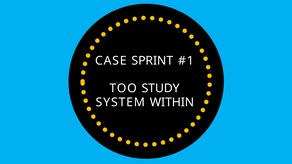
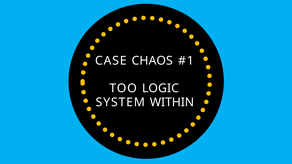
SPRINT: SPRINT -> CHAOS (152, 61)
STUDY: STUDY -> LOGIC (161, 88)
